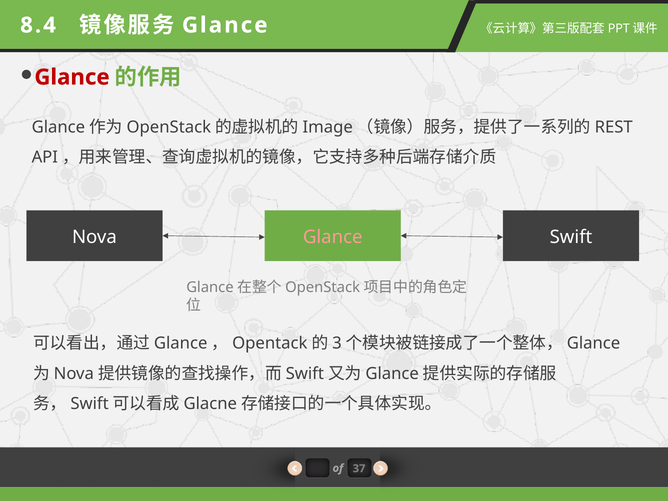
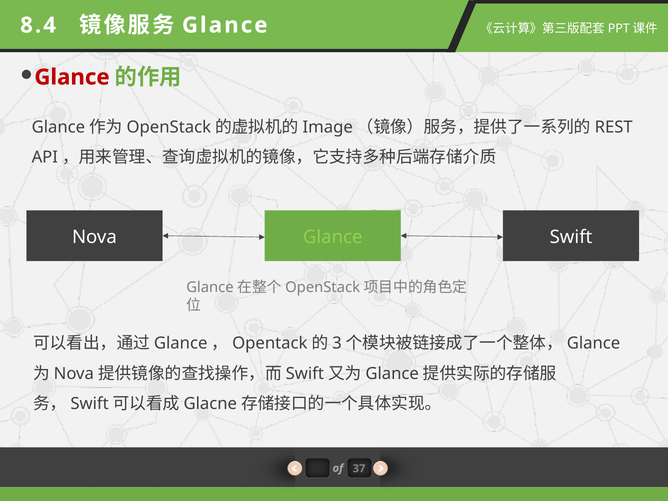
Glance colour: pink -> light green (333, 237)
